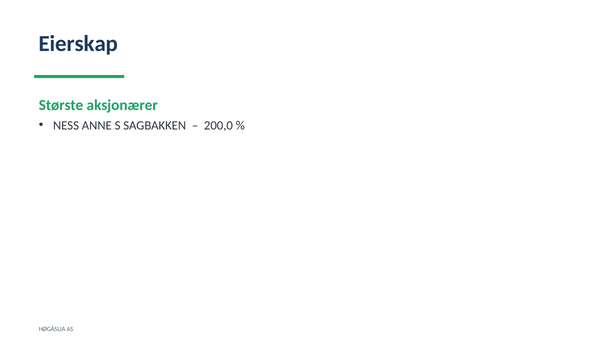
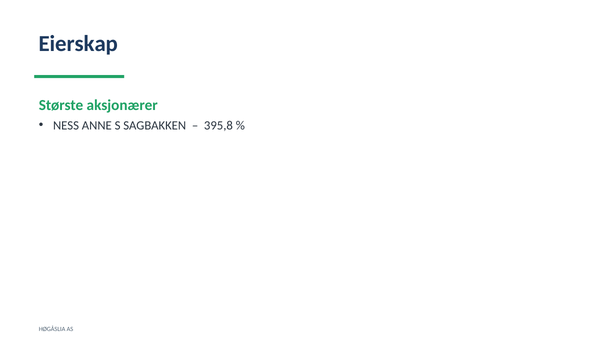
200,0: 200,0 -> 395,8 (218, 125)
